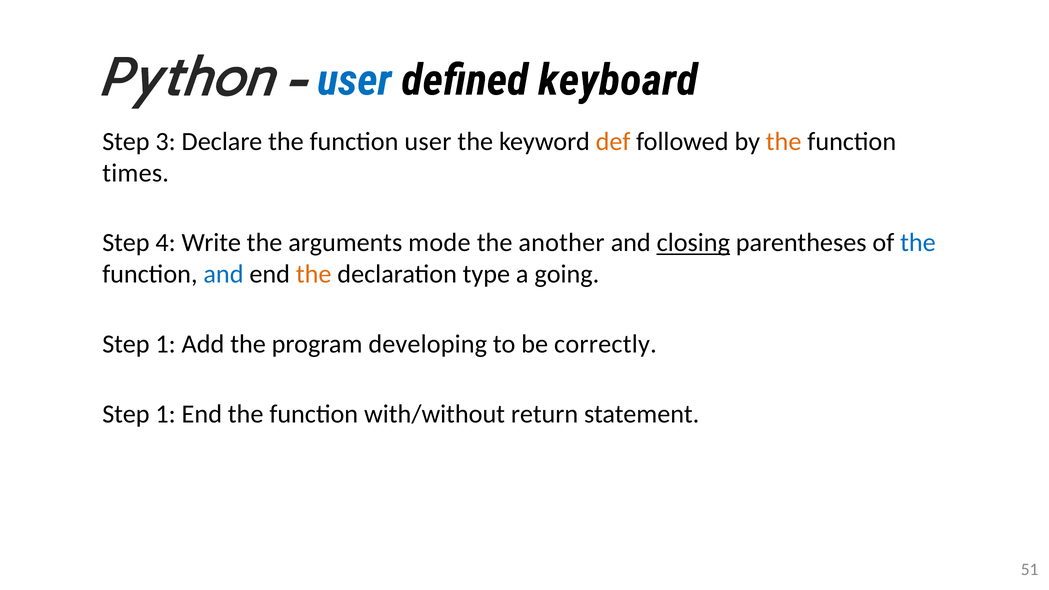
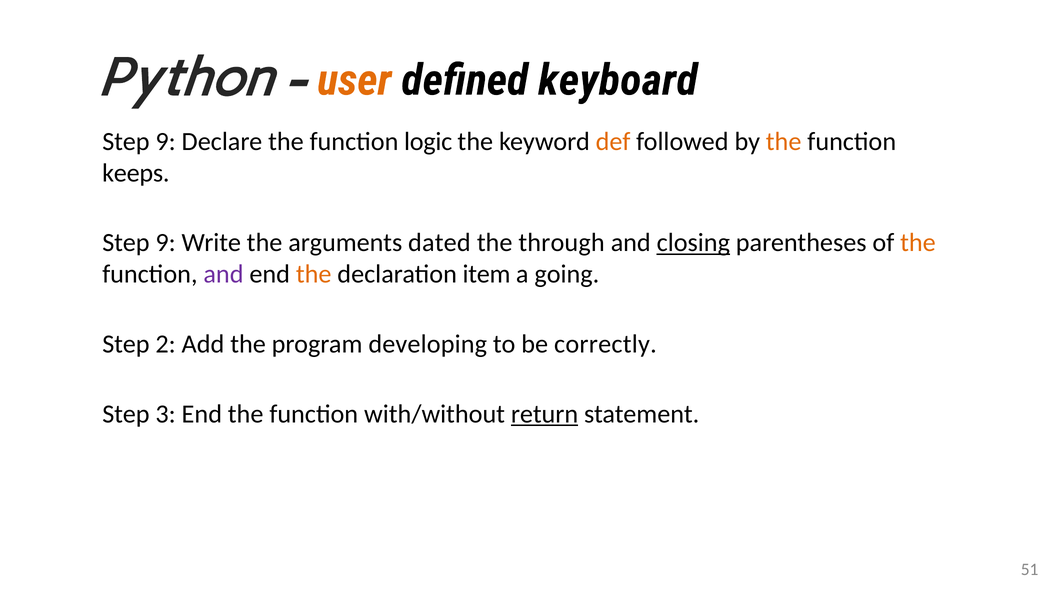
user colour: blue -> orange (354, 80)
3: 3 -> 9 (166, 141)
function user: user -> logic (428, 141)
times: times -> keeps (136, 173)
4: 4 -> 9 (166, 243)
mode: mode -> dated (439, 243)
another: another -> through (562, 243)
the colour: blue -> orange (918, 243)
and colour: blue -> purple (223, 274)
type: type -> item (487, 274)
1: 1 -> 2 (166, 344)
1: 1 -> 3 (166, 414)
return underline: none -> present (545, 414)
